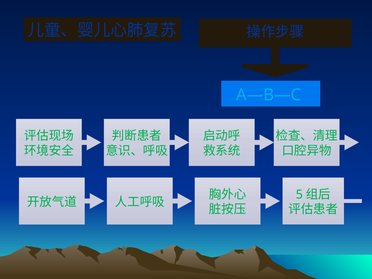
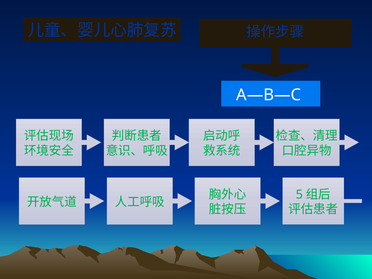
A—B—C colour: light blue -> white (269, 95)
